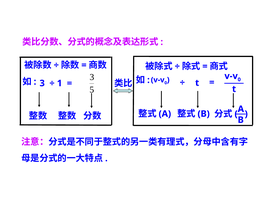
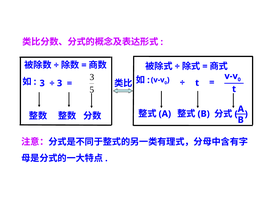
1: 1 -> 3 (60, 83)
